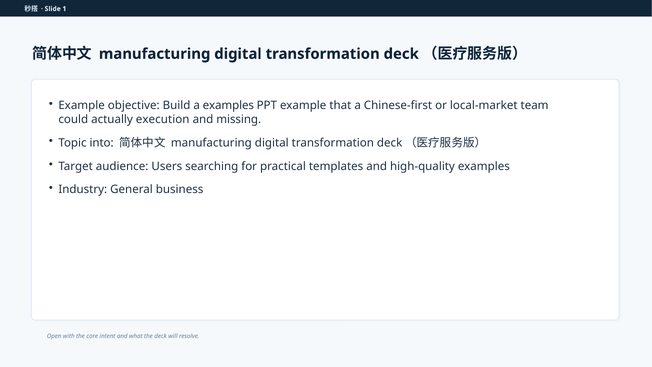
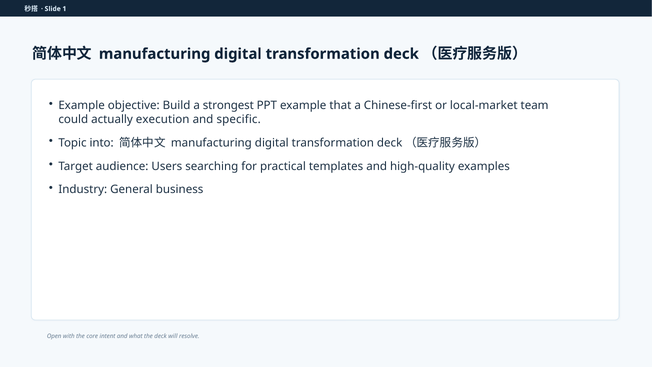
a examples: examples -> strongest (228, 106)
missing: missing -> specific (239, 119)
